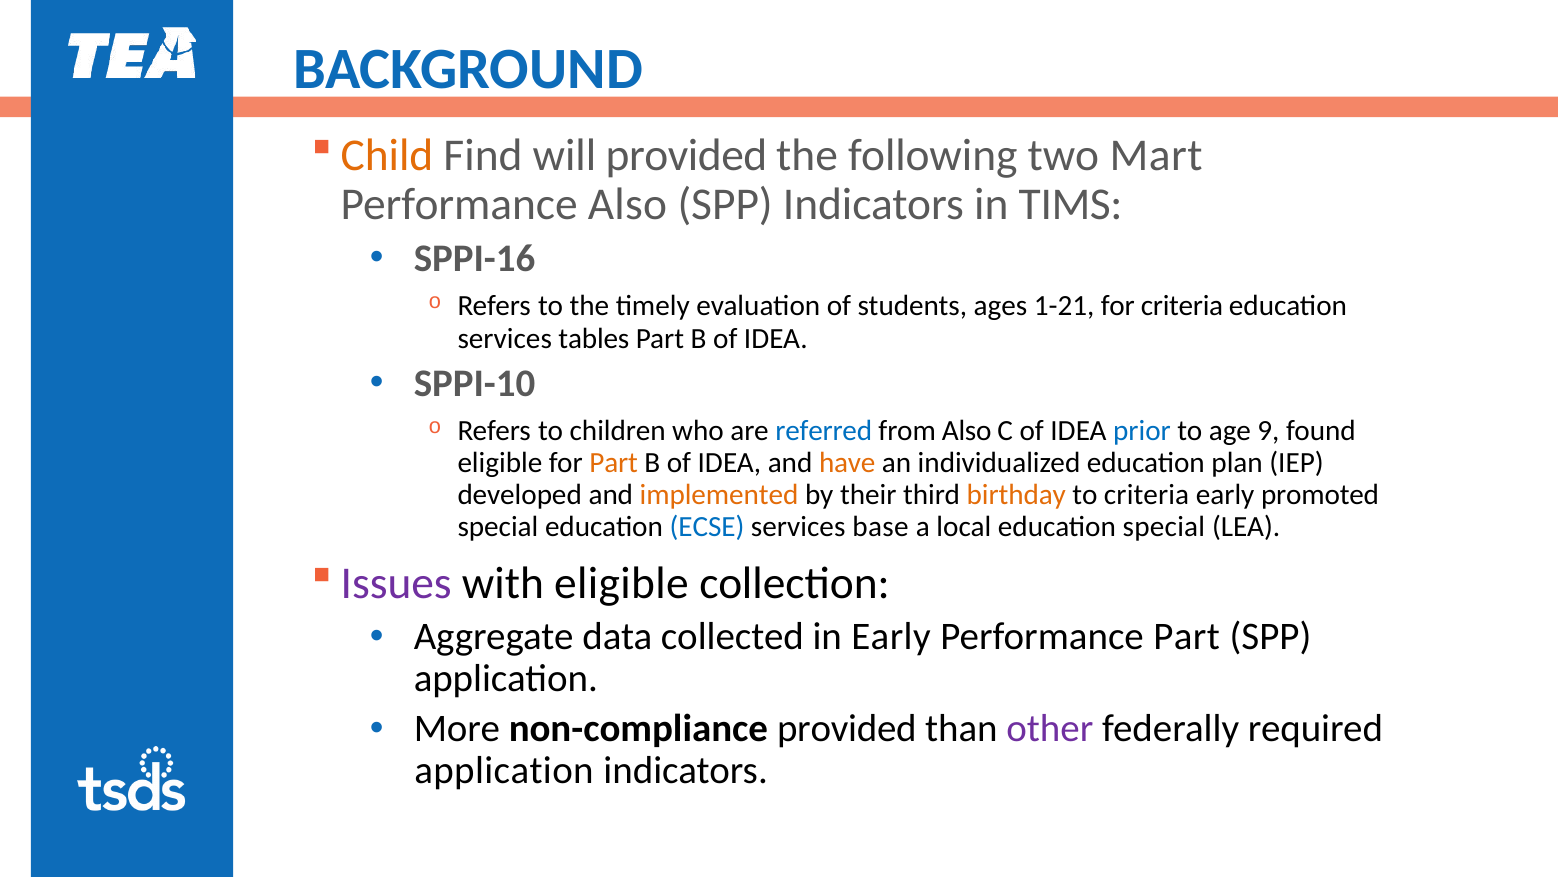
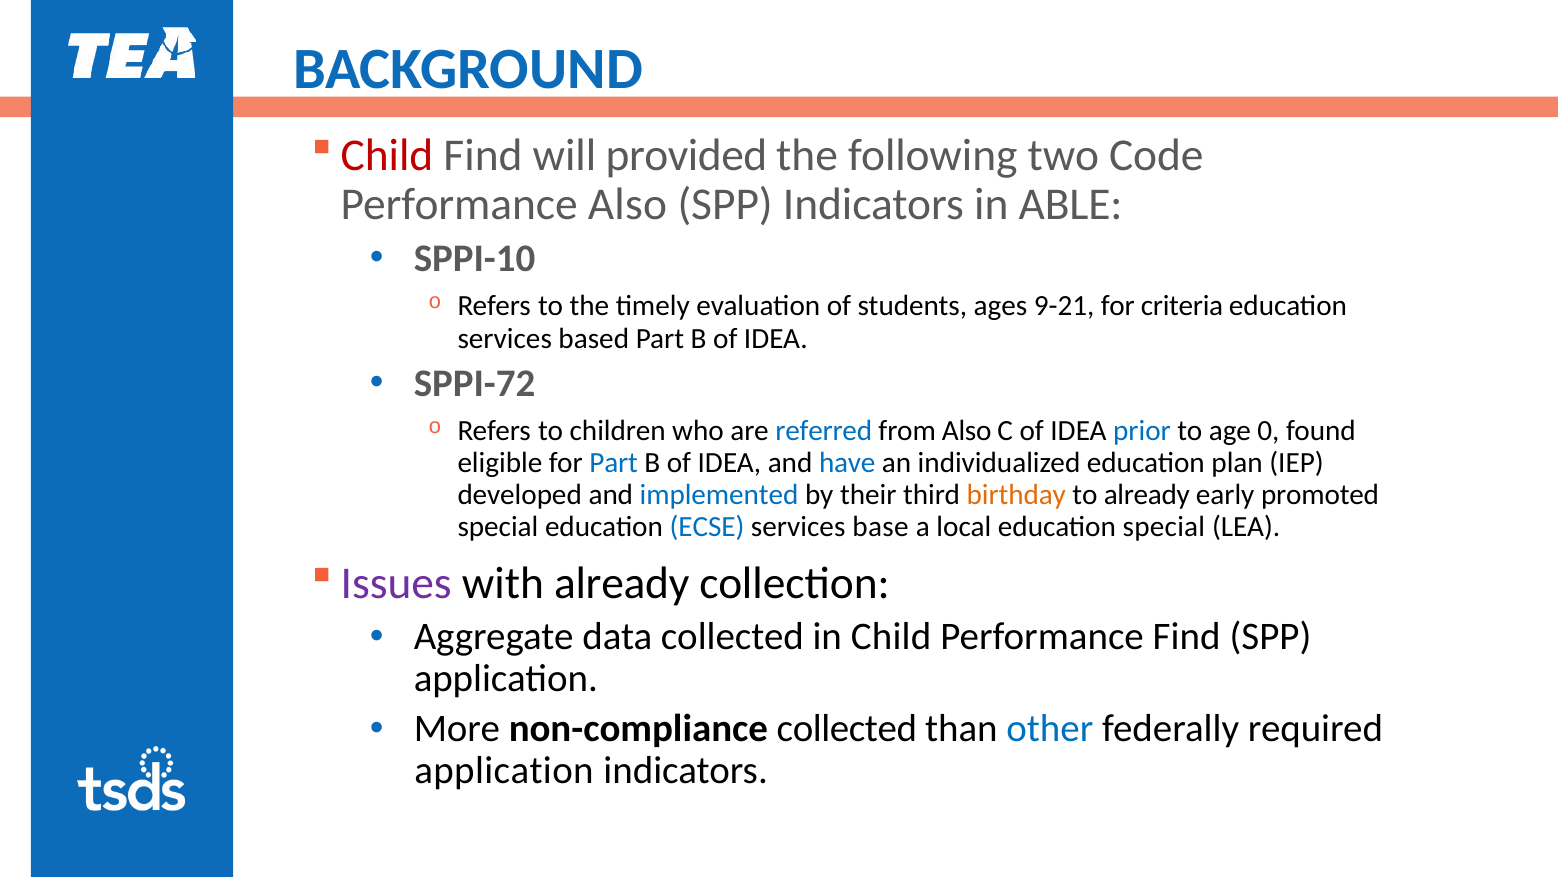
Child colour: orange -> red (387, 155)
Mart: Mart -> Code (1156, 155)
TIMS: TIMS -> ABLE (1071, 204)
SPPI-16: SPPI-16 -> SPPI-10 (475, 258)
1-21: 1-21 -> 9-21 (1064, 306)
tables: tables -> based (594, 338)
SPPI-10: SPPI-10 -> SPPI-72 (475, 383)
9: 9 -> 0 (1268, 431)
Part colour: orange -> blue (614, 463)
have colour: orange -> blue (847, 463)
implemented colour: orange -> blue (719, 495)
to criteria: criteria -> already (1147, 495)
with eligible: eligible -> already (622, 583)
in Early: Early -> Child (891, 636)
Performance Part: Part -> Find (1187, 636)
non-compliance provided: provided -> collected (847, 728)
other colour: purple -> blue (1050, 728)
